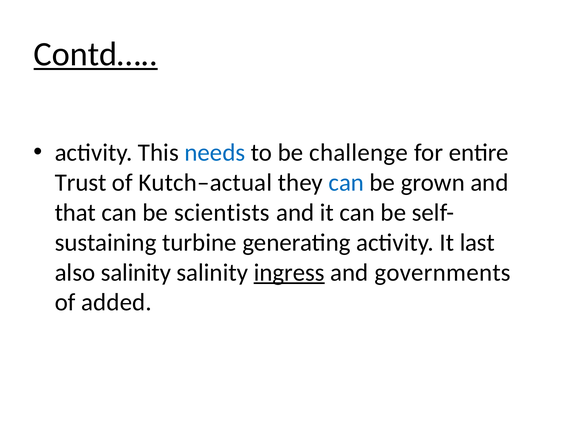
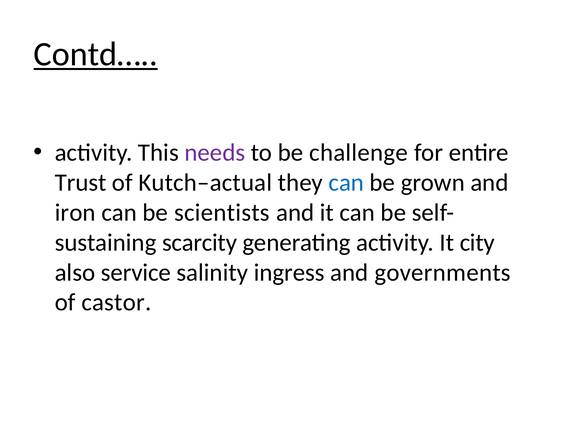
needs colour: blue -> purple (215, 153)
that: that -> iron (75, 212)
turbine: turbine -> scarcity (200, 242)
last: last -> city (477, 242)
also salinity: salinity -> service (136, 272)
ingress underline: present -> none (289, 272)
added: added -> castor (116, 302)
